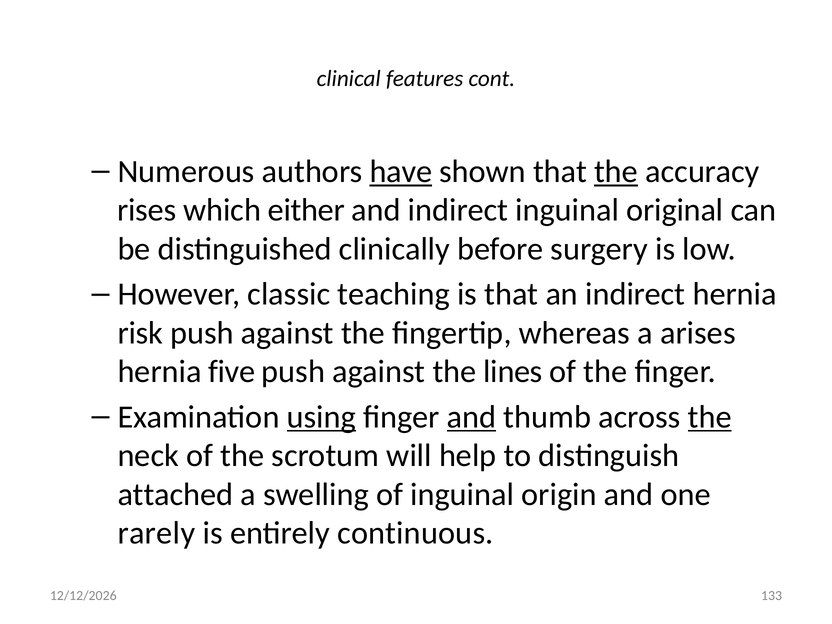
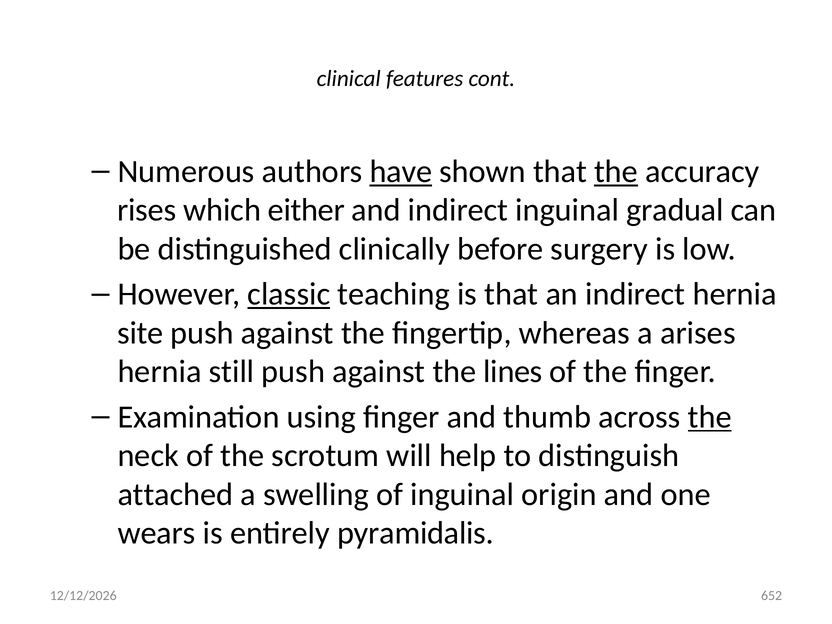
original: original -> gradual (675, 210)
classic underline: none -> present (289, 294)
risk: risk -> site (140, 333)
five: five -> still (232, 372)
using underline: present -> none (321, 417)
and underline: present -> none (472, 417)
rarely: rarely -> wears (157, 533)
continuous: continuous -> pyramidalis (416, 533)
133: 133 -> 652 (772, 596)
